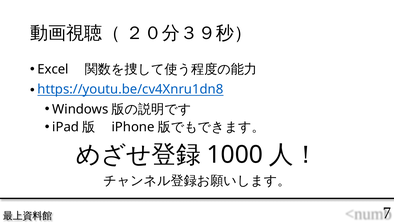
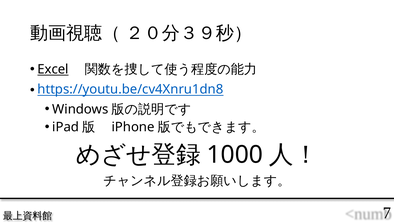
Excel underline: none -> present (53, 69)
